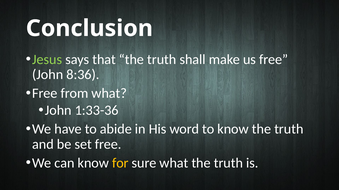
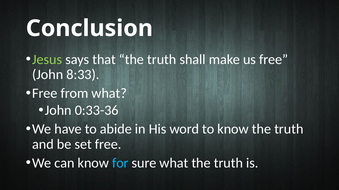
8:36: 8:36 -> 8:33 (83, 75)
1:33-36: 1:33-36 -> 0:33-36 (97, 111)
for colour: yellow -> light blue (120, 163)
